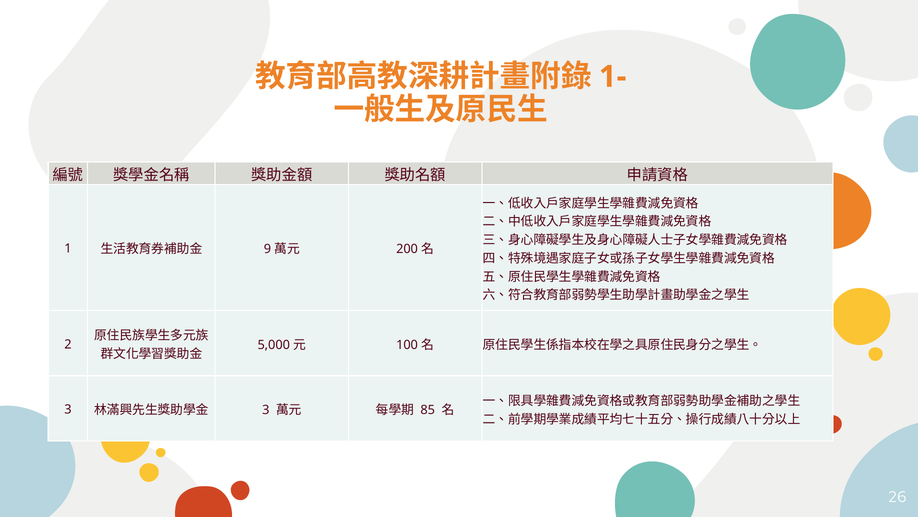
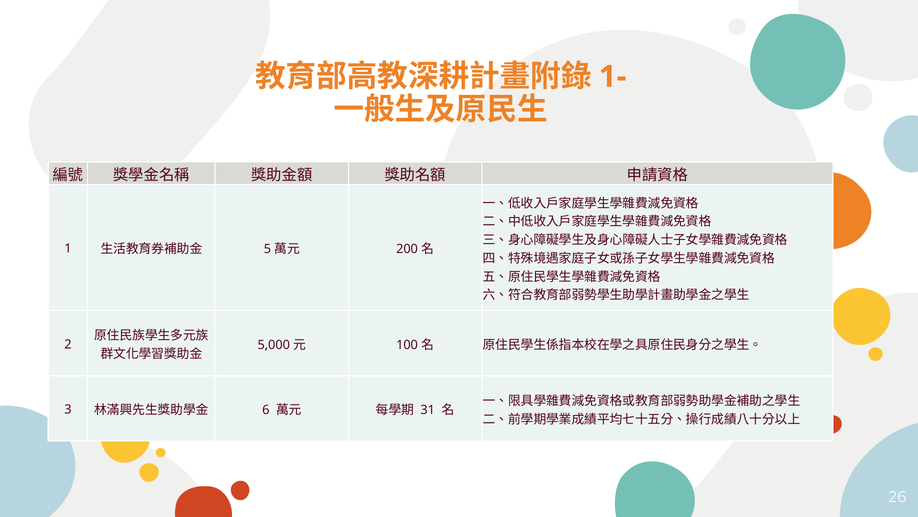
9: 9 -> 5 (267, 249)
3: 3 -> 6 (266, 410)
85: 85 -> 31 (428, 410)
